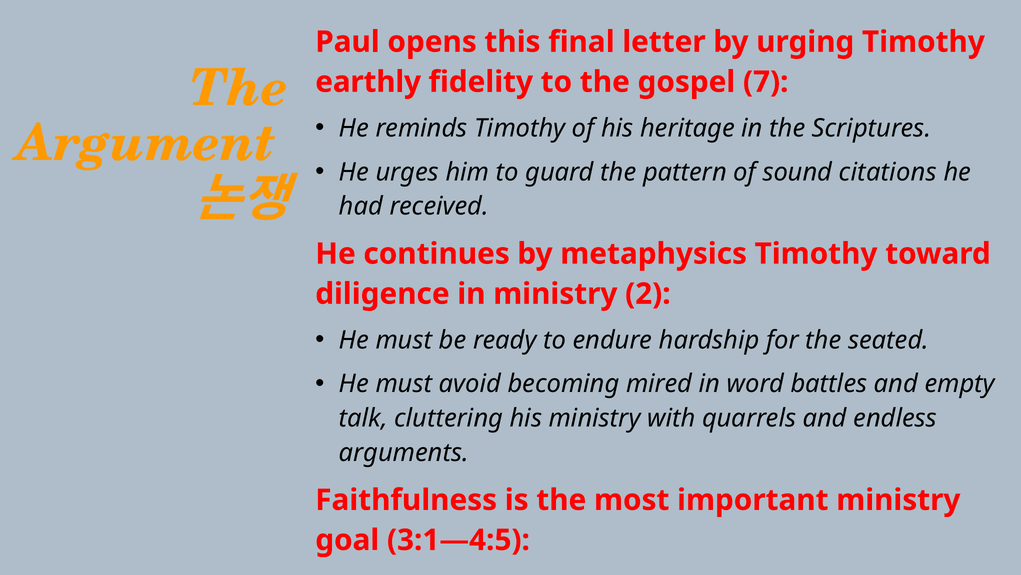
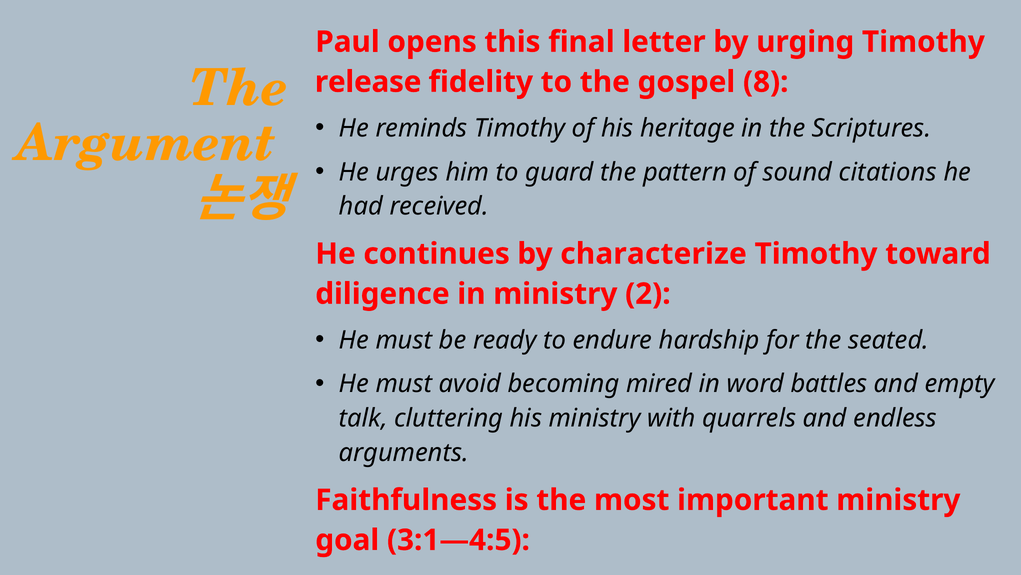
earthly: earthly -> release (368, 82)
7: 7 -> 8 (766, 82)
metaphysics: metaphysics -> characterize (654, 254)
